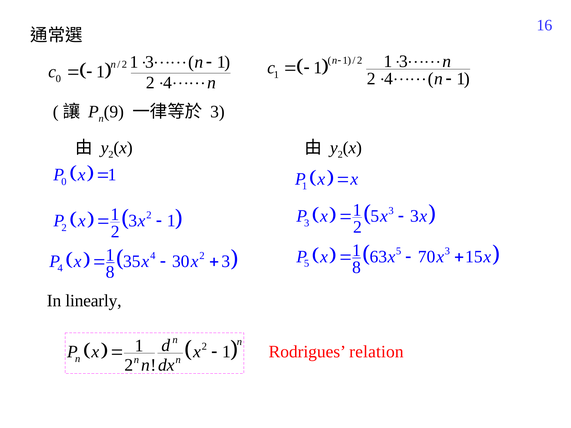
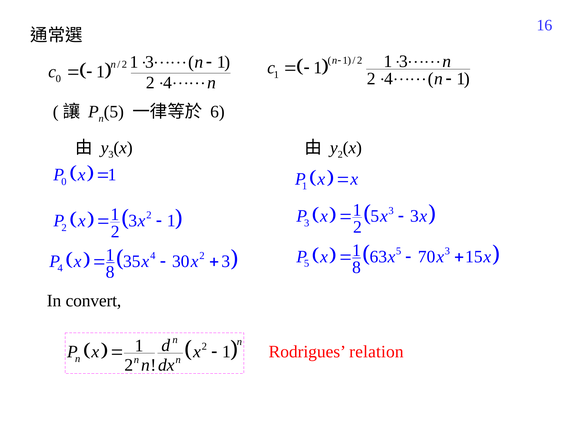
9: 9 -> 5 (114, 112)
3: 3 -> 6 (217, 112)
2: 2 -> 3 (111, 155)
linearly: linearly -> convert (93, 301)
